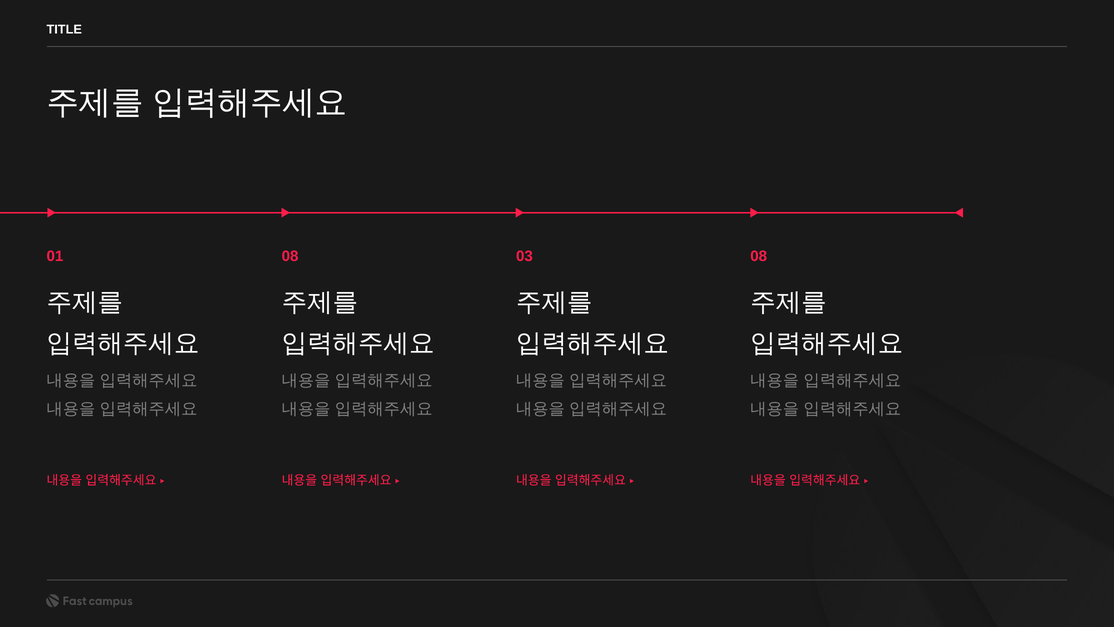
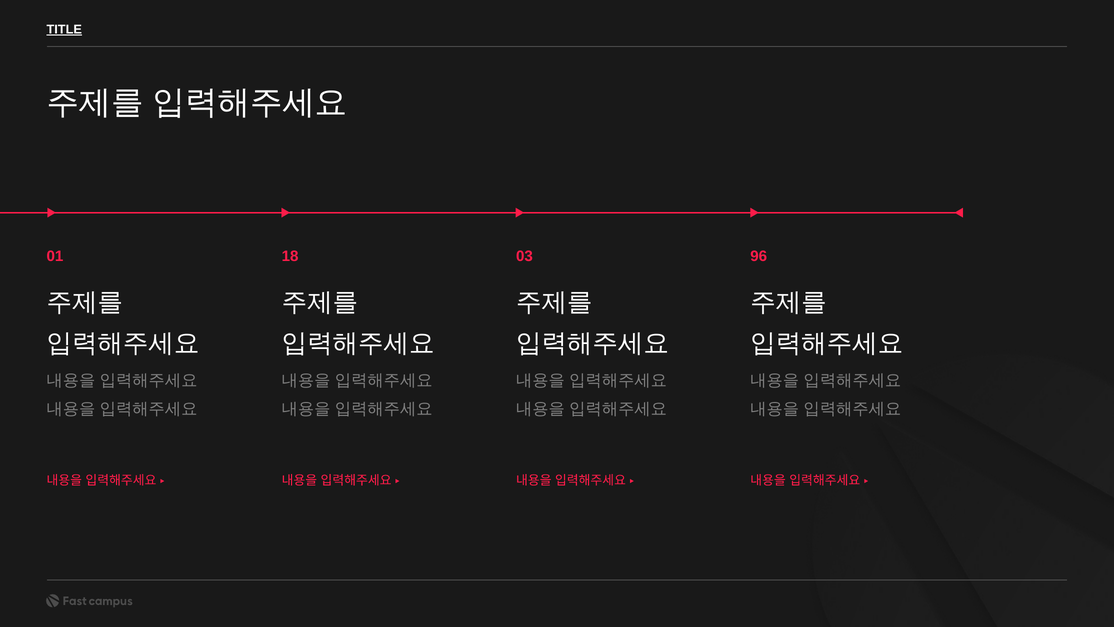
TITLE underline: none -> present (64, 29)
01 08: 08 -> 18 (290, 256)
03 08: 08 -> 96 (759, 256)
